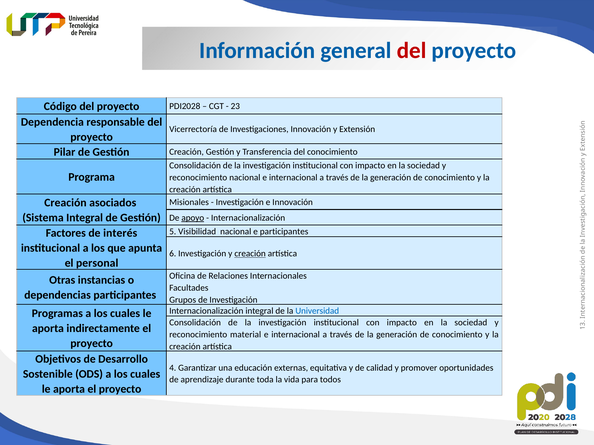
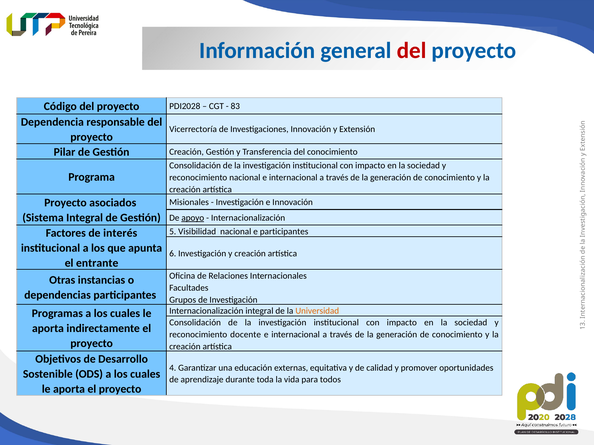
23: 23 -> 83 (235, 106)
Creación: Creación -> Proyecto (65, 203)
creación underline: present -> none (250, 254)
personal: personal -> entrante (97, 263)
Universidad colour: blue -> orange (317, 311)
material: material -> docente (246, 335)
